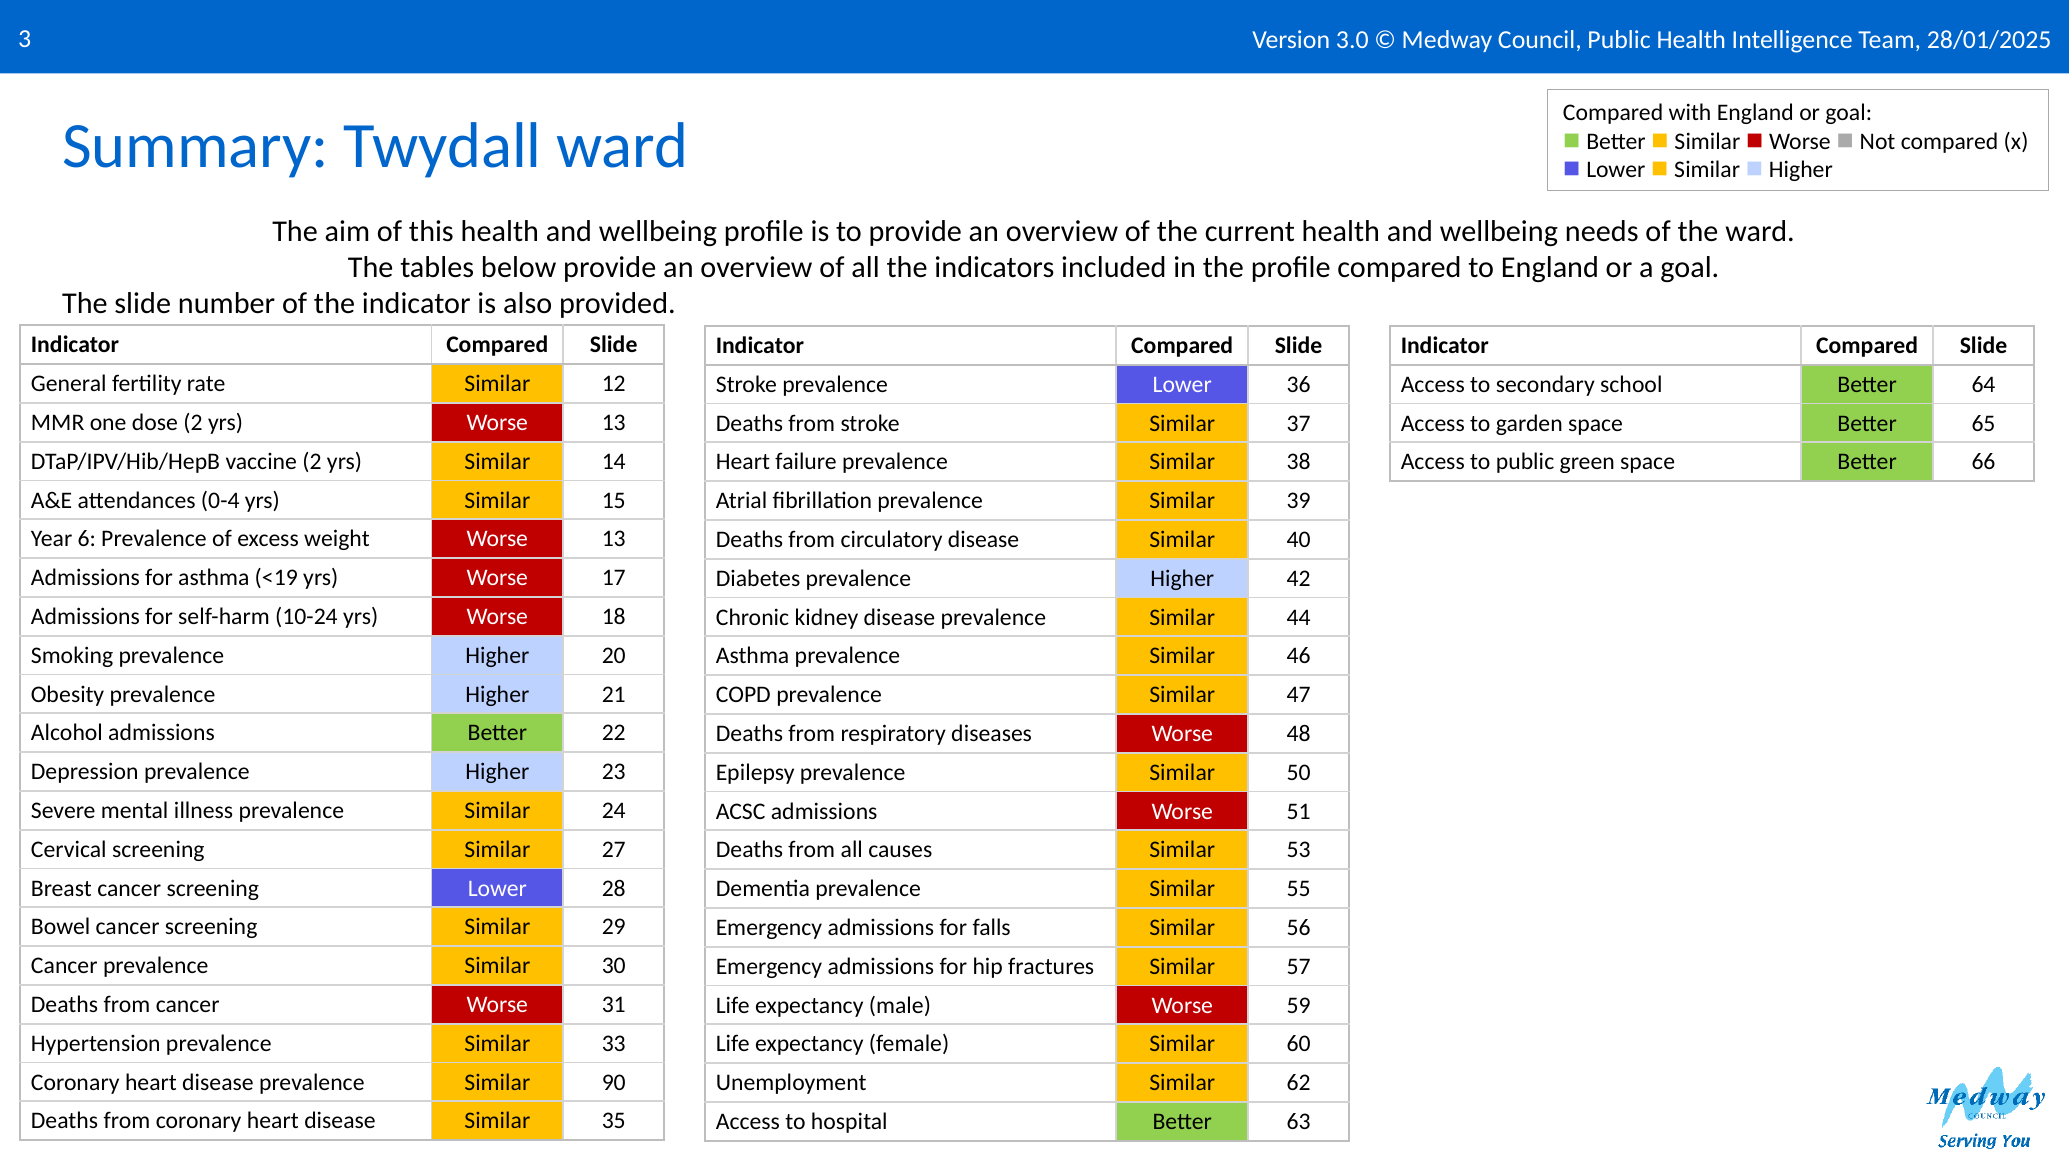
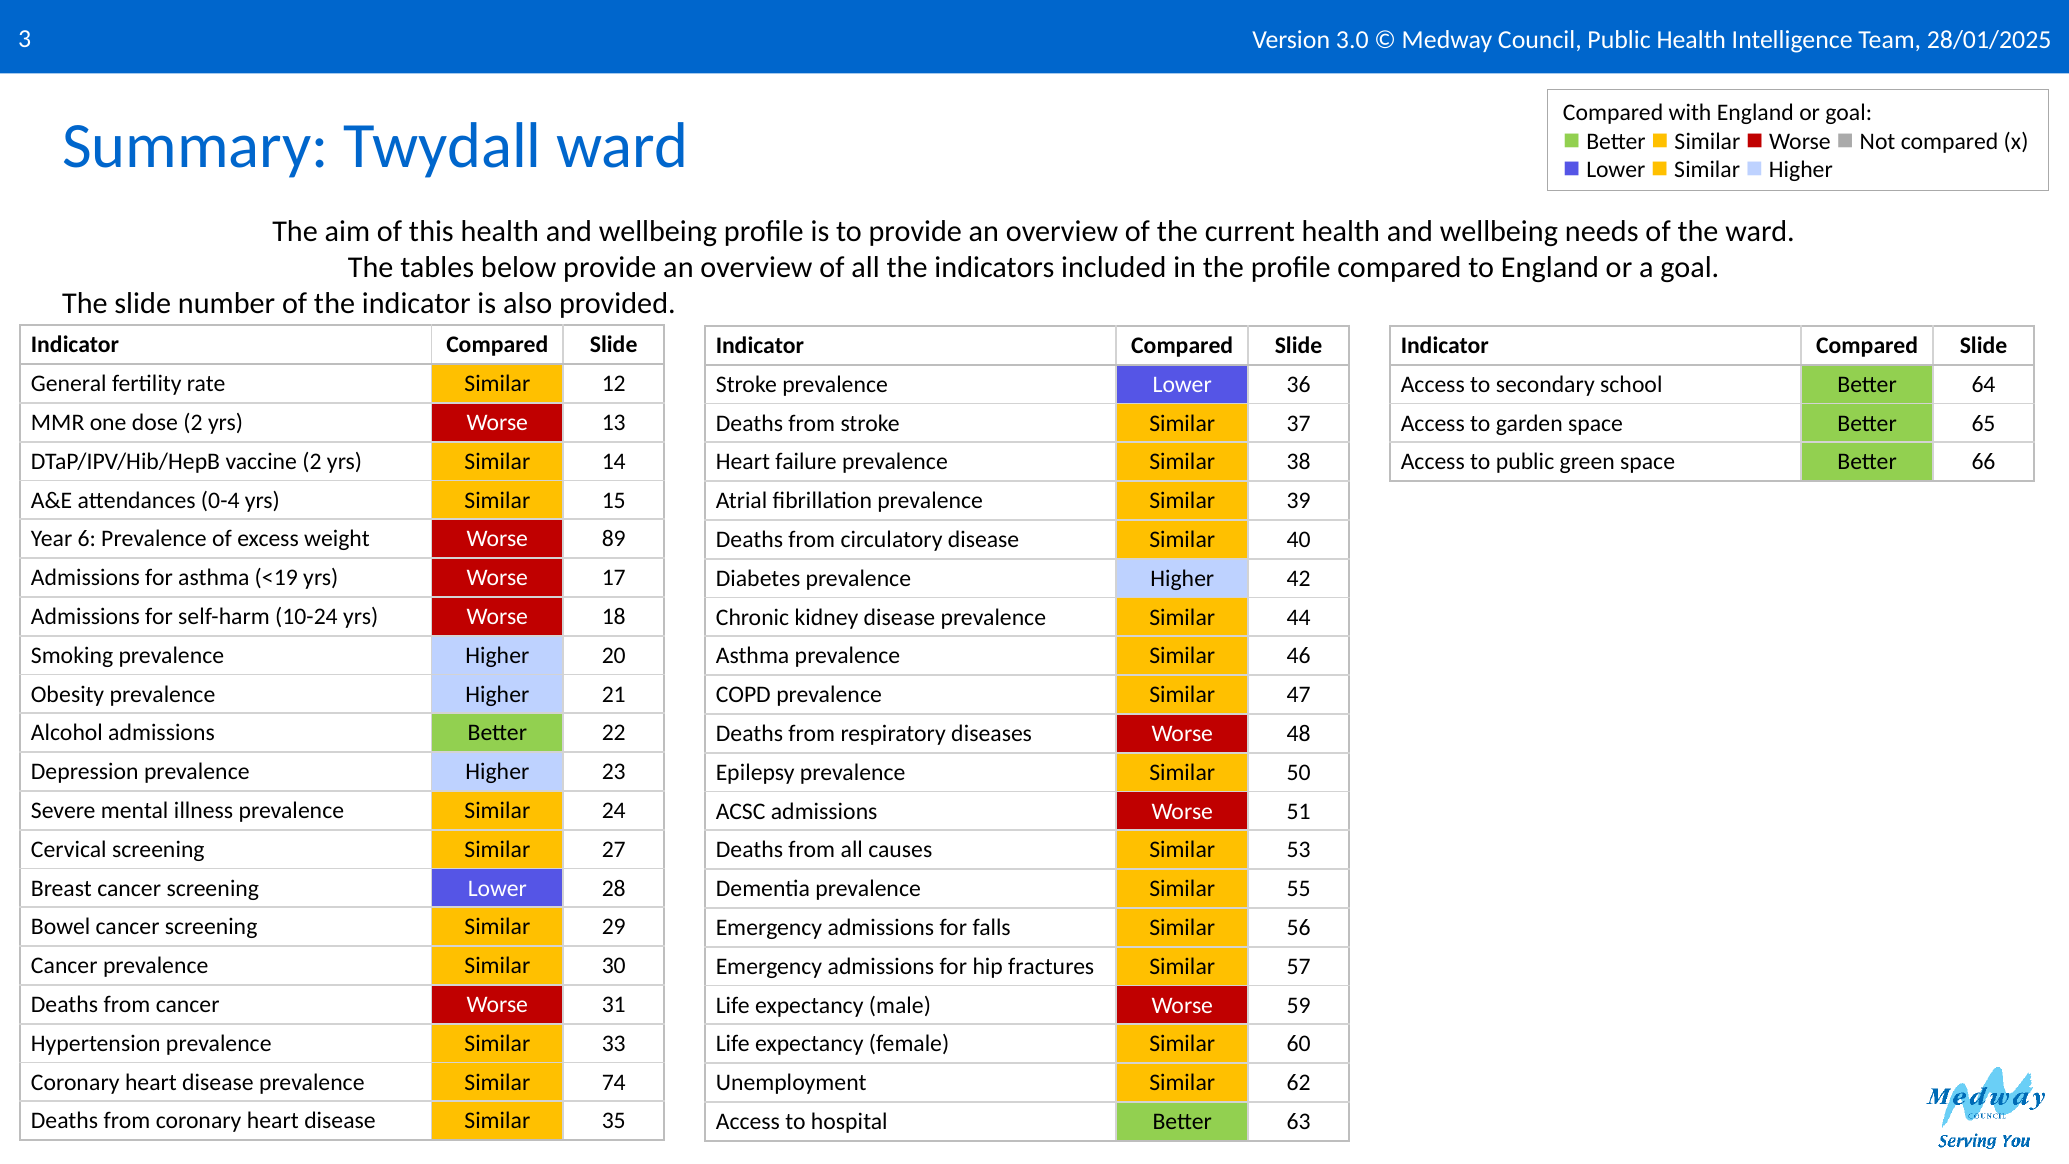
weight Worse 13: 13 -> 89 (614, 539)
90: 90 -> 74 (614, 1082)
